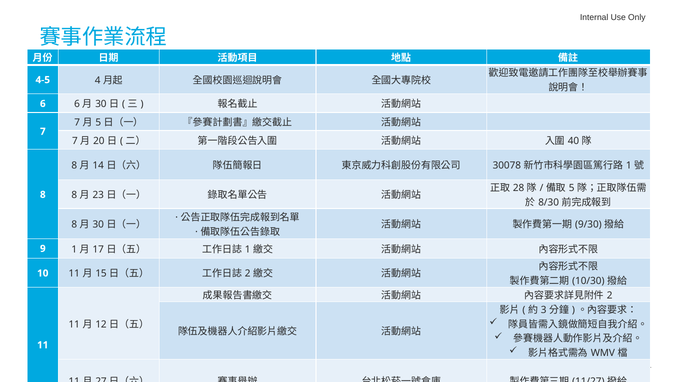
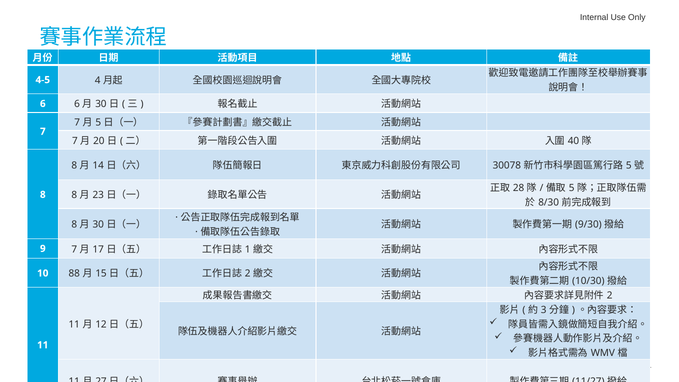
1: 1 -> 5 (629, 166)
9 1: 1 -> 7 (74, 250)
10 11: 11 -> 88 (74, 274)
